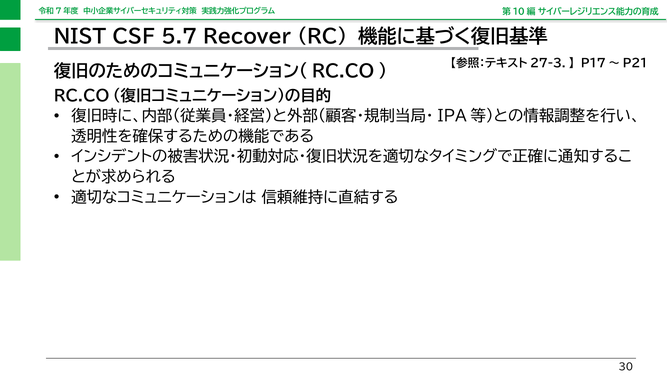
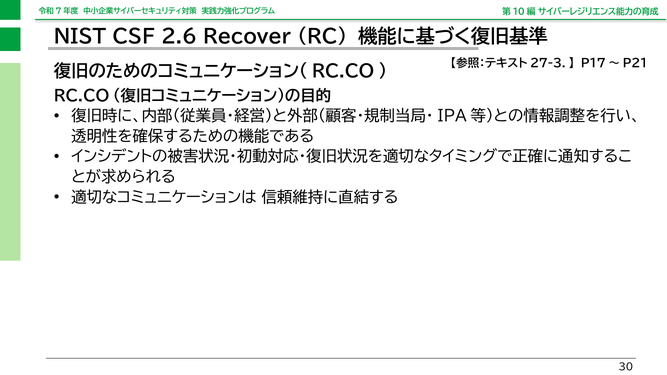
5.7: 5.7 -> 2.6 (179, 37)
